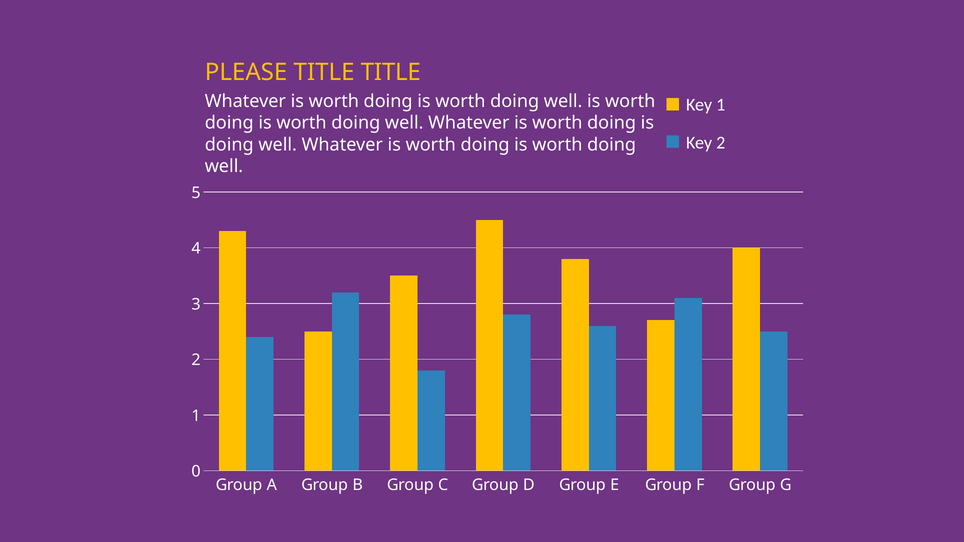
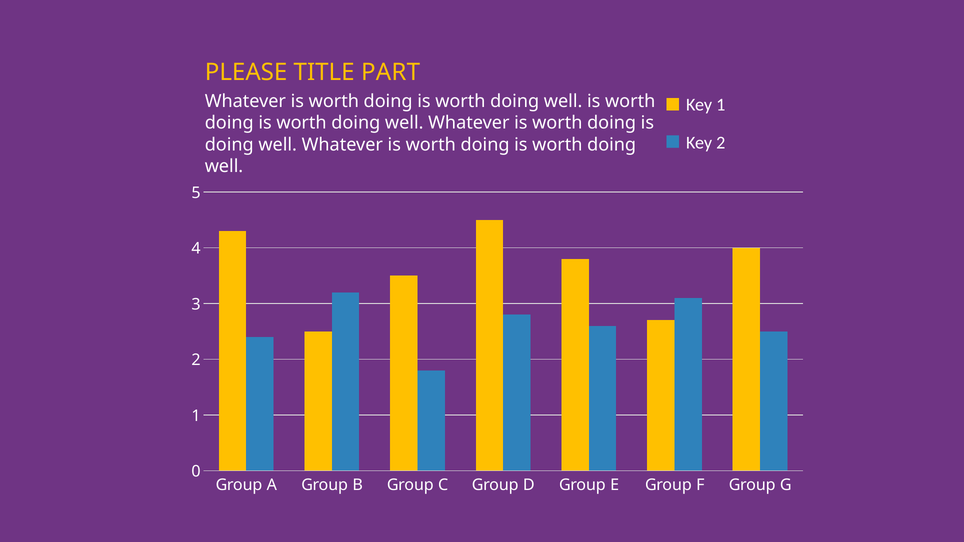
TITLE TITLE: TITLE -> PART (391, 72)
